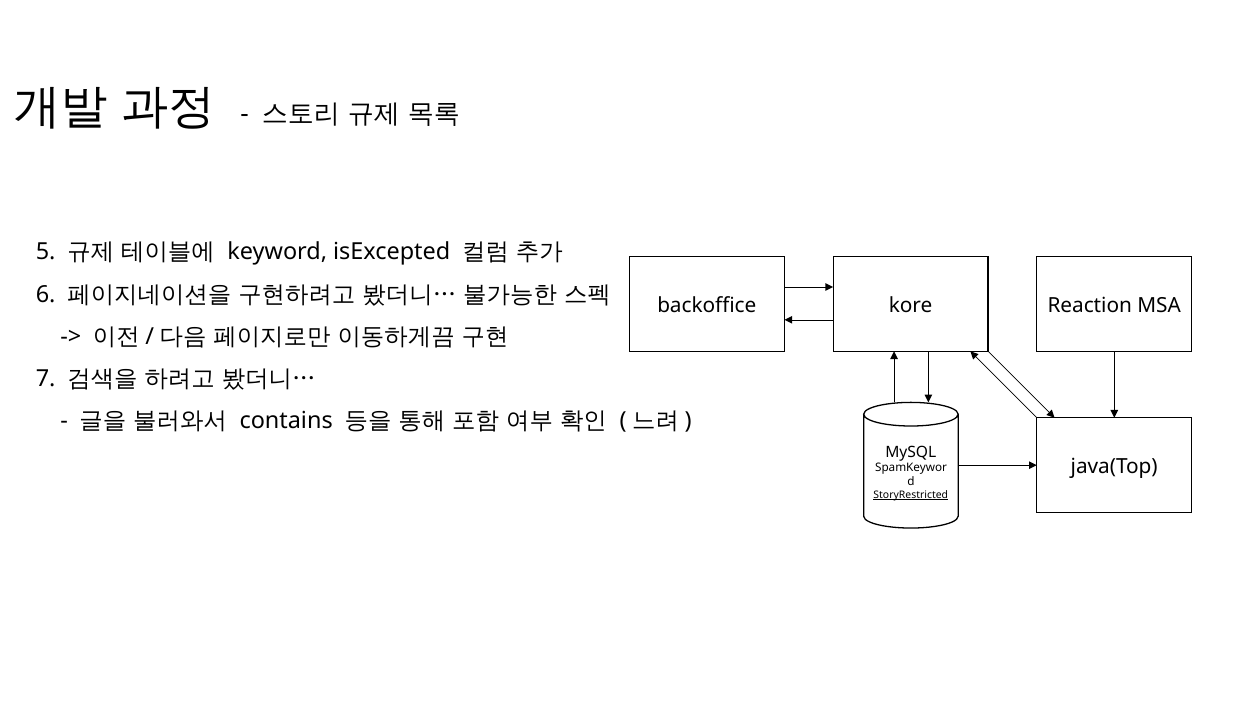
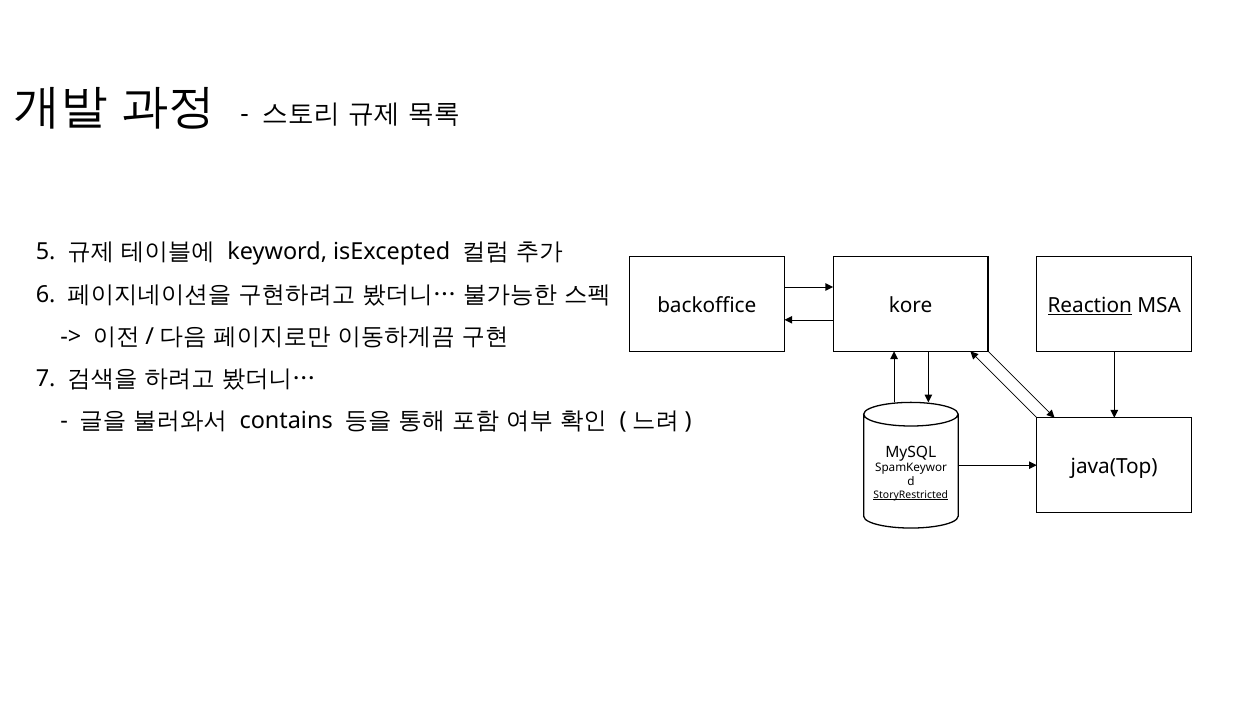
Reaction underline: none -> present (1090, 305)
